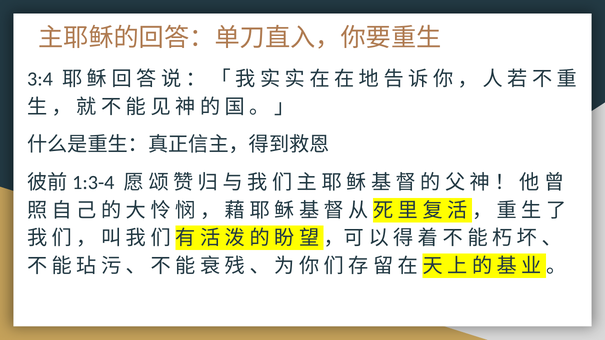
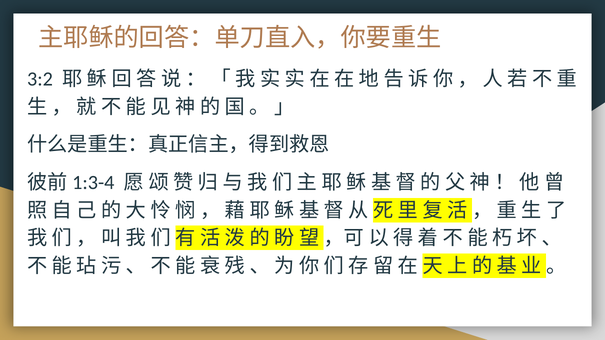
3:4: 3:4 -> 3:2 (40, 79)
